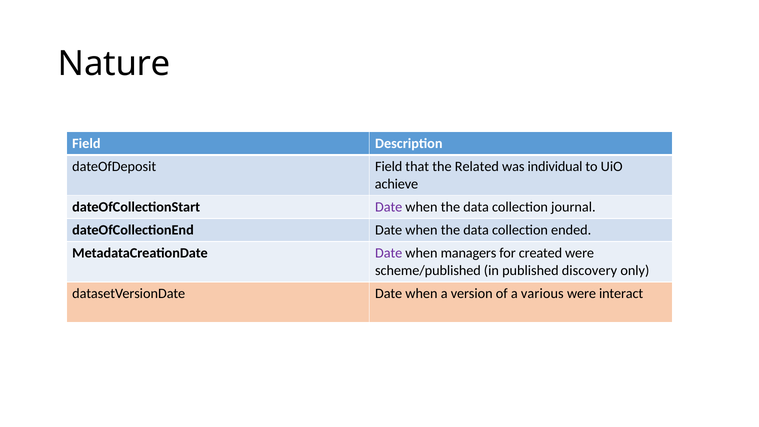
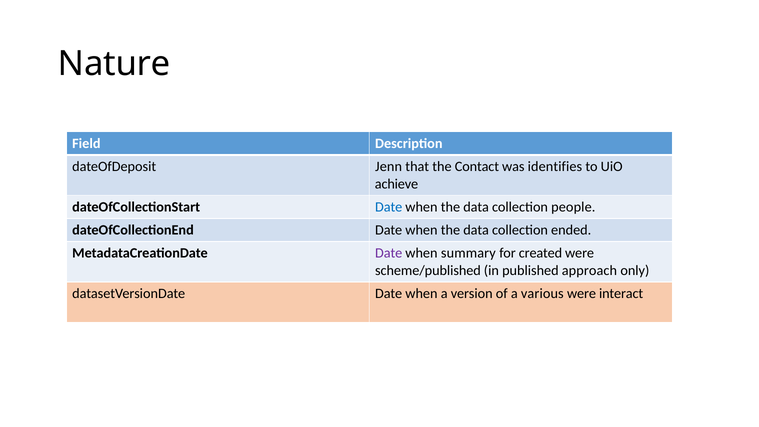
dateOfDeposit Field: Field -> Jenn (389, 167)
Related: Related -> Contact (477, 167)
individual: individual -> identifies (555, 167)
Date colour: purple -> blue (389, 207)
journal: journal -> people (573, 207)
managers: managers -> summary (468, 253)
discovery: discovery -> approach (589, 271)
